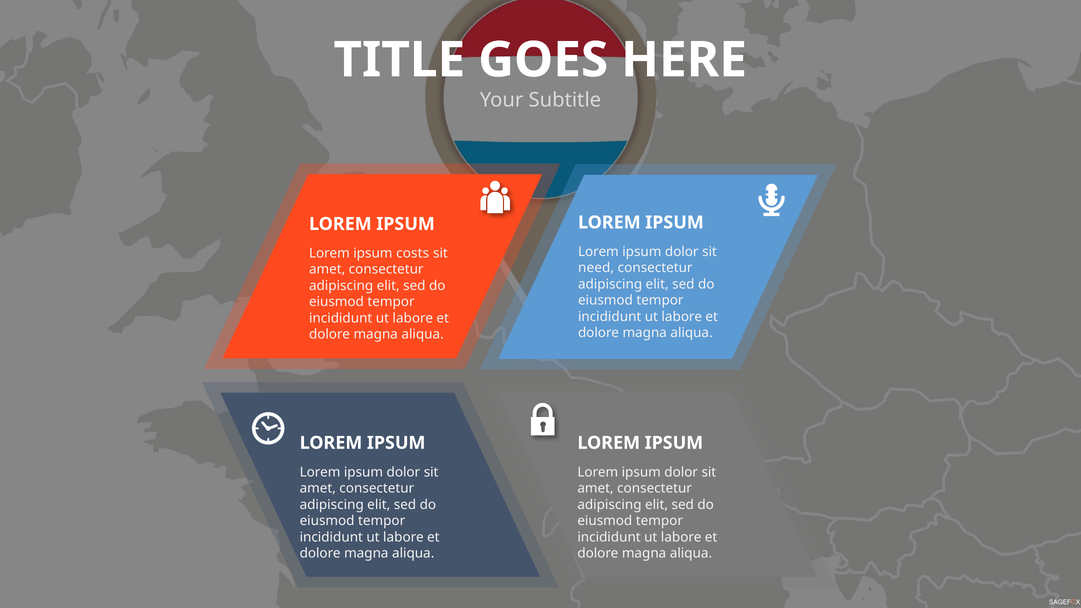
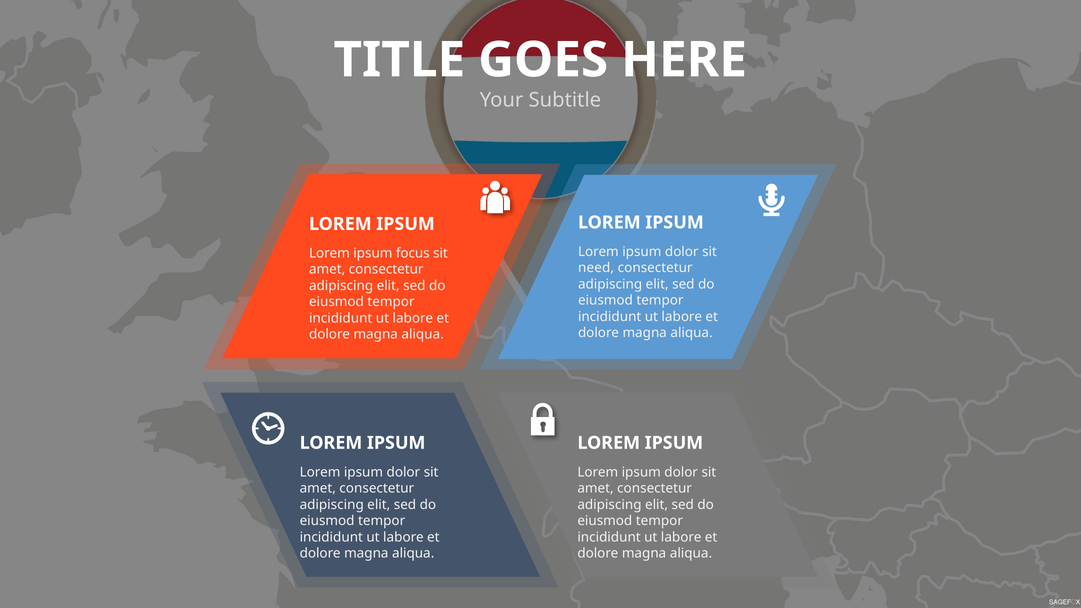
costs: costs -> focus (413, 253)
